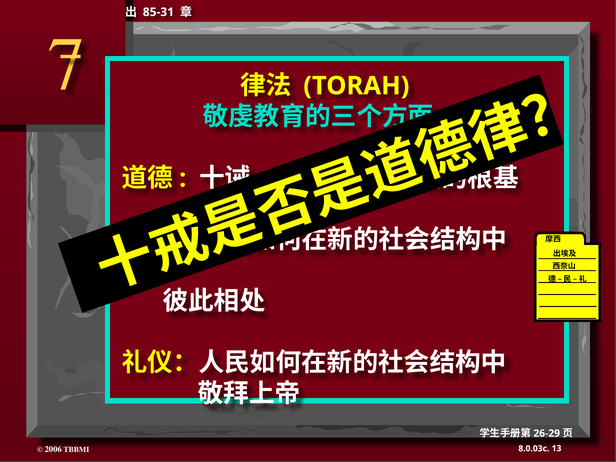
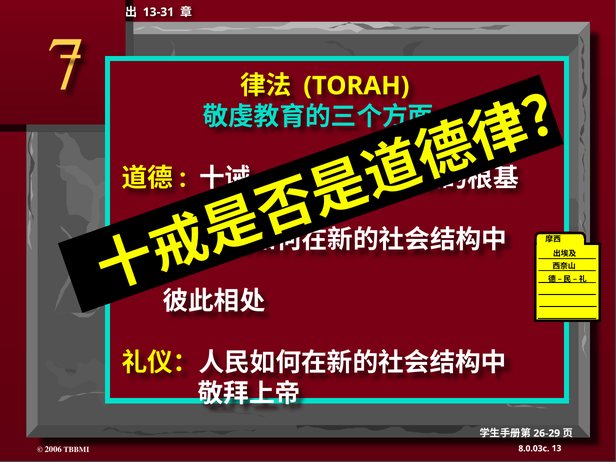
85-31: 85-31 -> 13-31 (158, 12)
